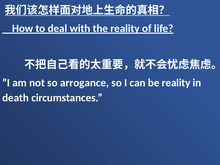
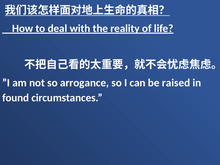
be reality: reality -> raised (176, 83)
death: death -> found (16, 98)
